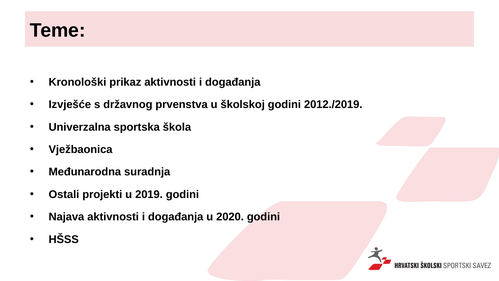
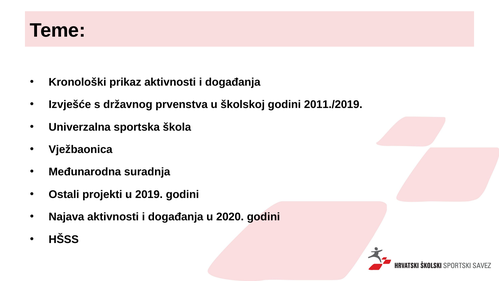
2012./2019: 2012./2019 -> 2011./2019 (333, 104)
